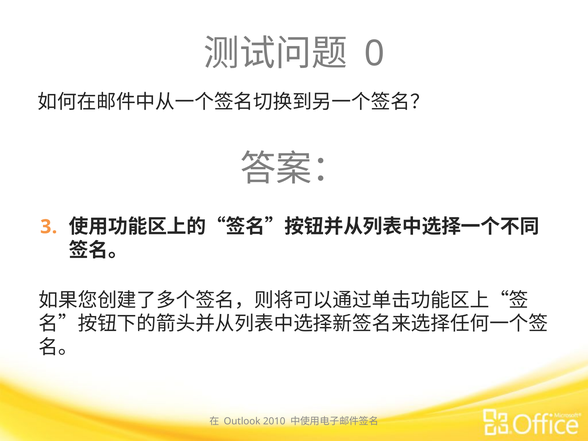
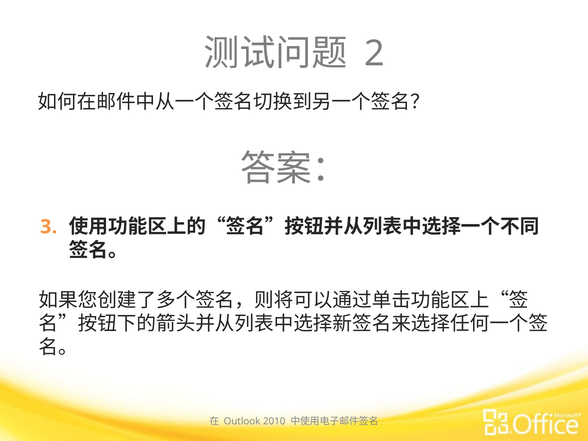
0: 0 -> 2 (374, 54)
